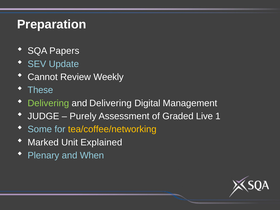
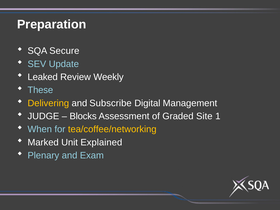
Papers: Papers -> Secure (64, 51)
Cannot: Cannot -> Leaked (43, 77)
Delivering colour: light green -> yellow (48, 103)
and Delivering: Delivering -> Subscribe (111, 103)
Purely: Purely -> Blocks (83, 116)
Live: Live -> Site (204, 116)
Some: Some -> When (40, 129)
When: When -> Exam (92, 155)
